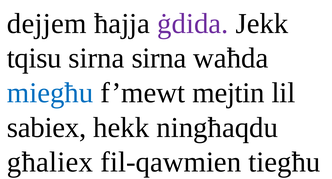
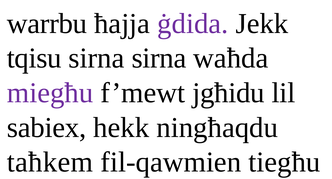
dejjem: dejjem -> warrbu (47, 24)
miegħu colour: blue -> purple (50, 93)
mejtin: mejtin -> jgħidu (228, 93)
għaliex: għaliex -> taħkem (50, 162)
